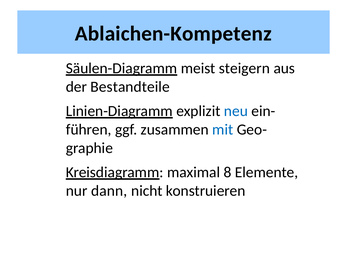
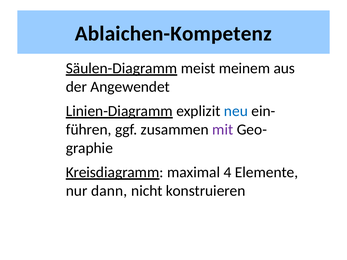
steigern: steigern -> meinem (244, 68)
Bestandteile: Bestandteile -> Angewendet (130, 87)
mit colour: blue -> purple (223, 130)
8: 8 -> 4 (228, 172)
